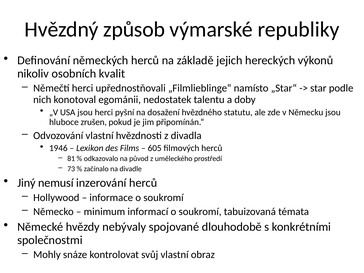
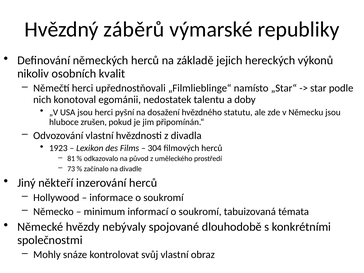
způsob: způsob -> záběrů (134, 29)
1946: 1946 -> 1923 (58, 148)
605: 605 -> 304 (155, 148)
nemusí: nemusí -> někteří (56, 183)
